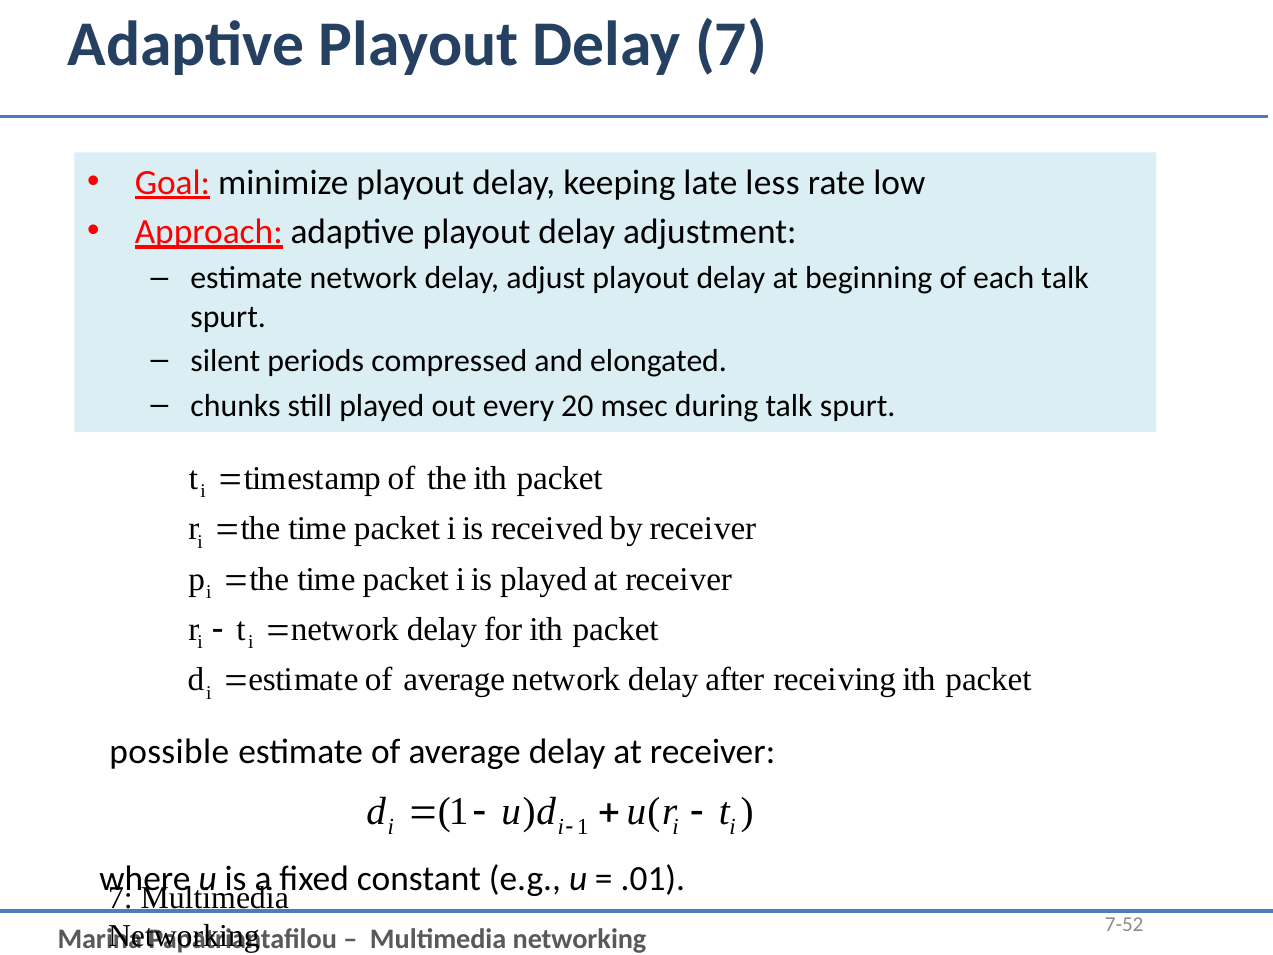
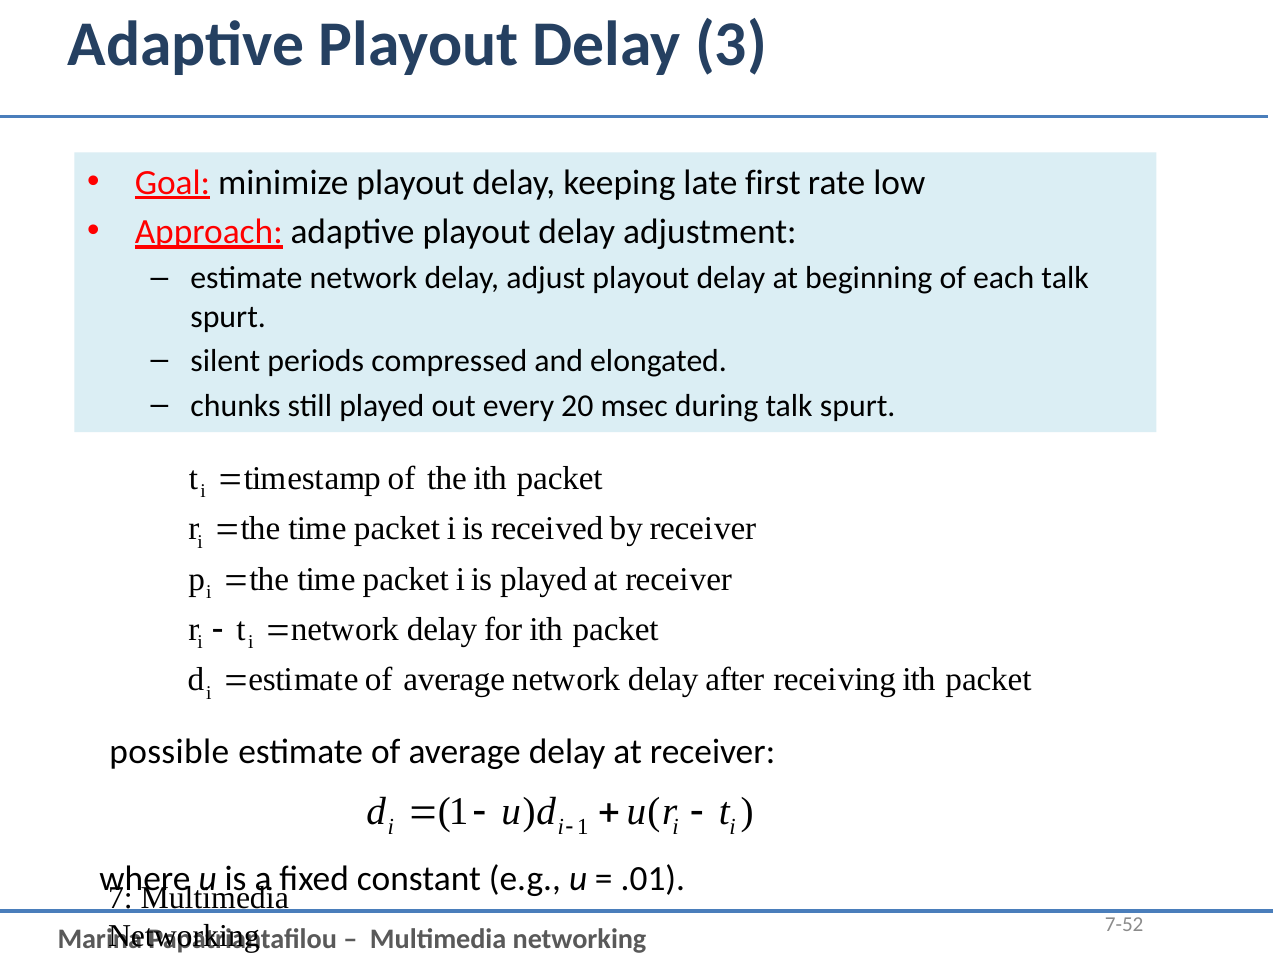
Delay 7: 7 -> 3 (731, 45)
less: less -> first (773, 182)
